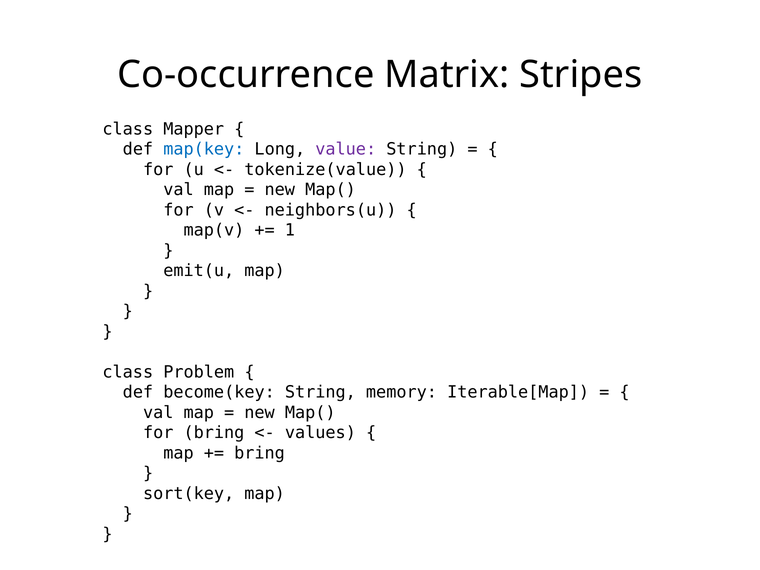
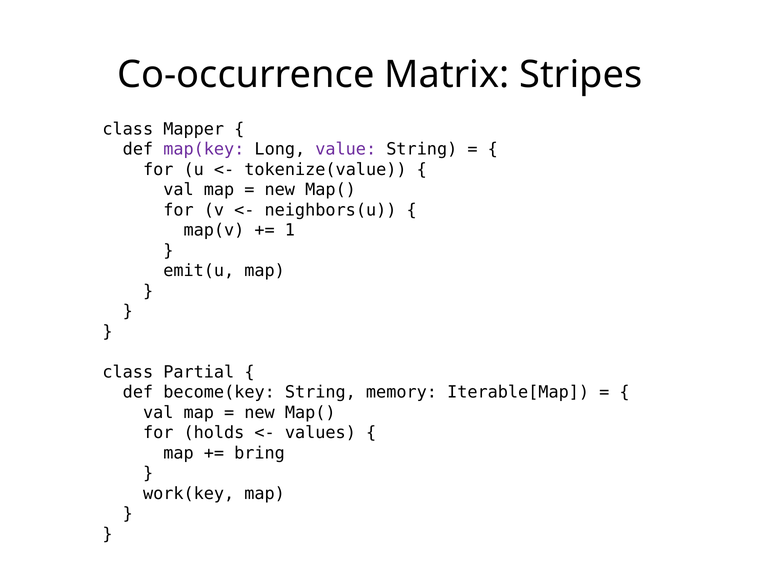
map(key colour: blue -> purple (204, 149)
Problem: Problem -> Partial (199, 372)
for bring: bring -> holds (214, 433)
sort(key: sort(key -> work(key (189, 494)
